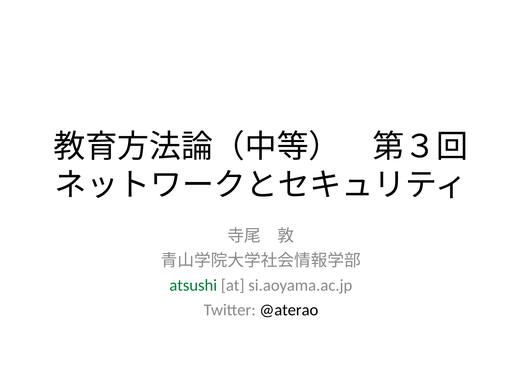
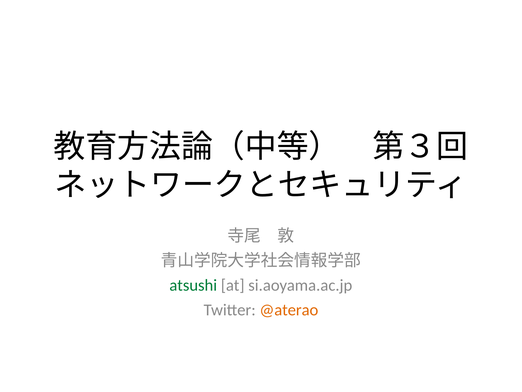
@aterao colour: black -> orange (289, 310)
